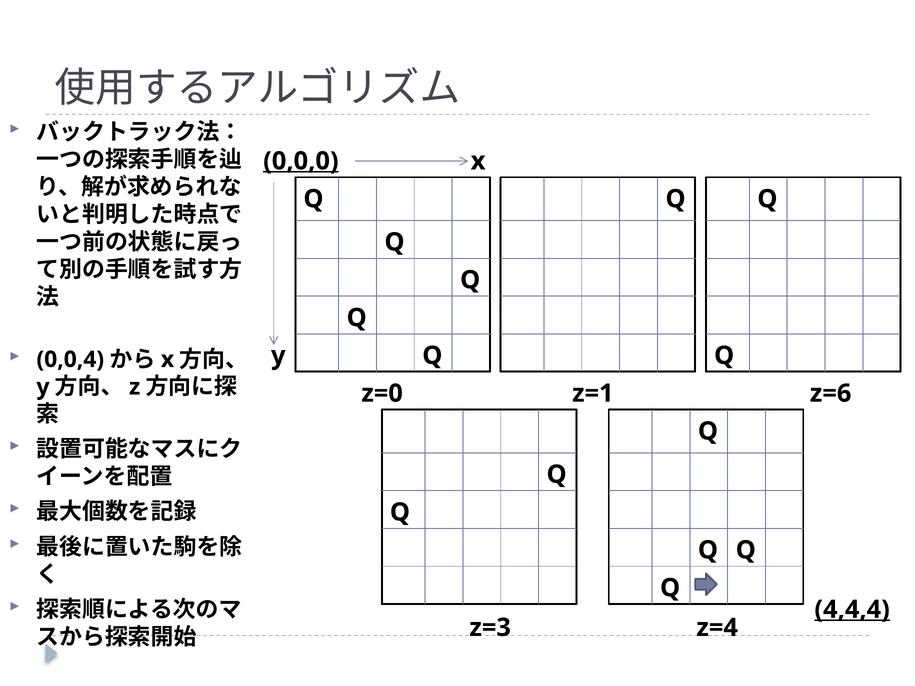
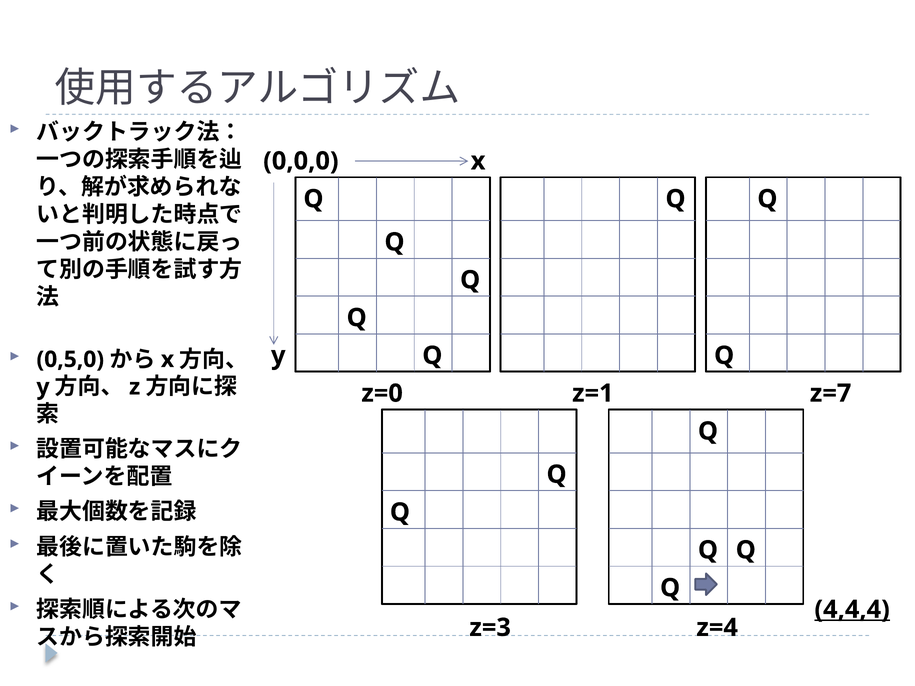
0,0,0 underline: present -> none (301, 161)
0,0,4: 0,0,4 -> 0,5,0 (70, 360)
z=6: z=6 -> z=7 (831, 393)
